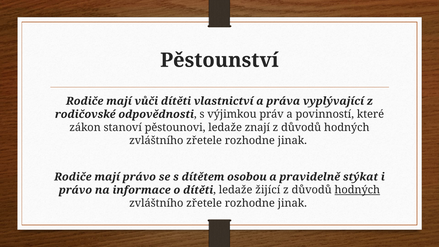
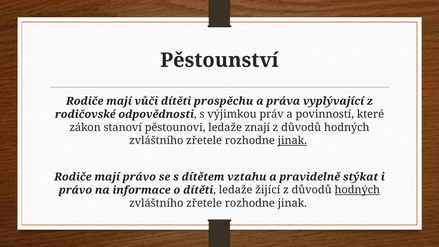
vlastnictví: vlastnictví -> prospěchu (224, 101)
jinak underline: none -> present (292, 141)
osobou: osobou -> vztahu (247, 177)
